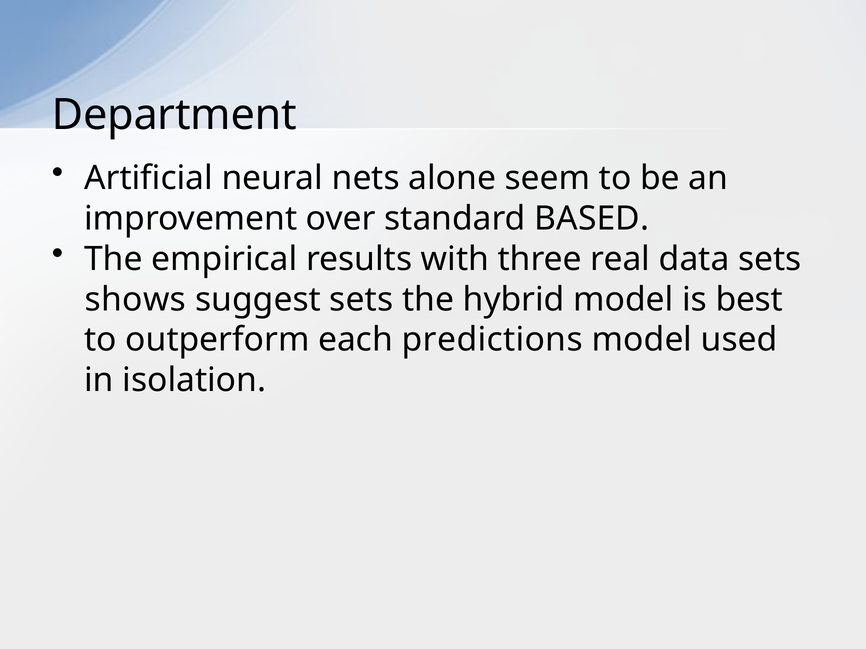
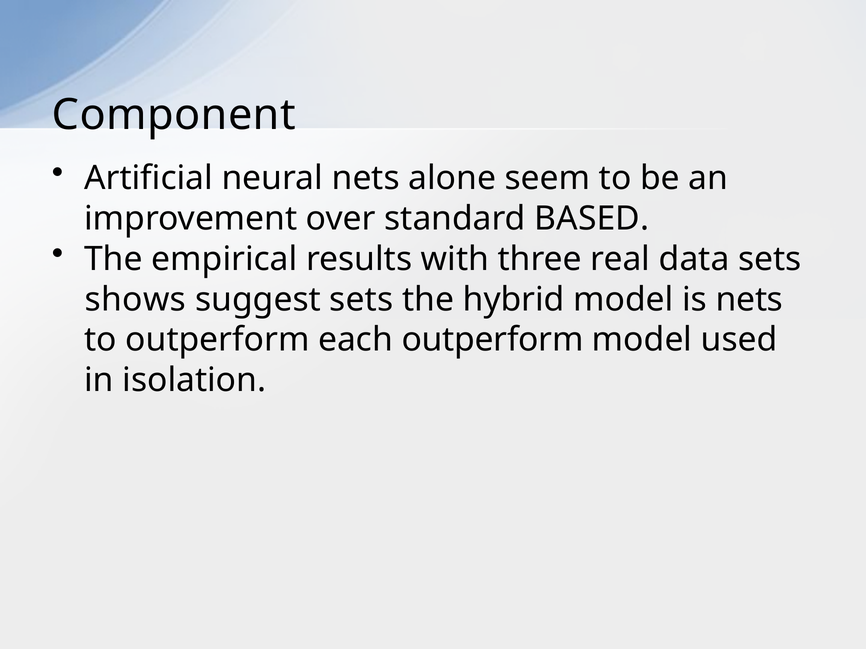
Department: Department -> Component (174, 115)
is best: best -> nets (749, 300)
each predictions: predictions -> outperform (493, 340)
